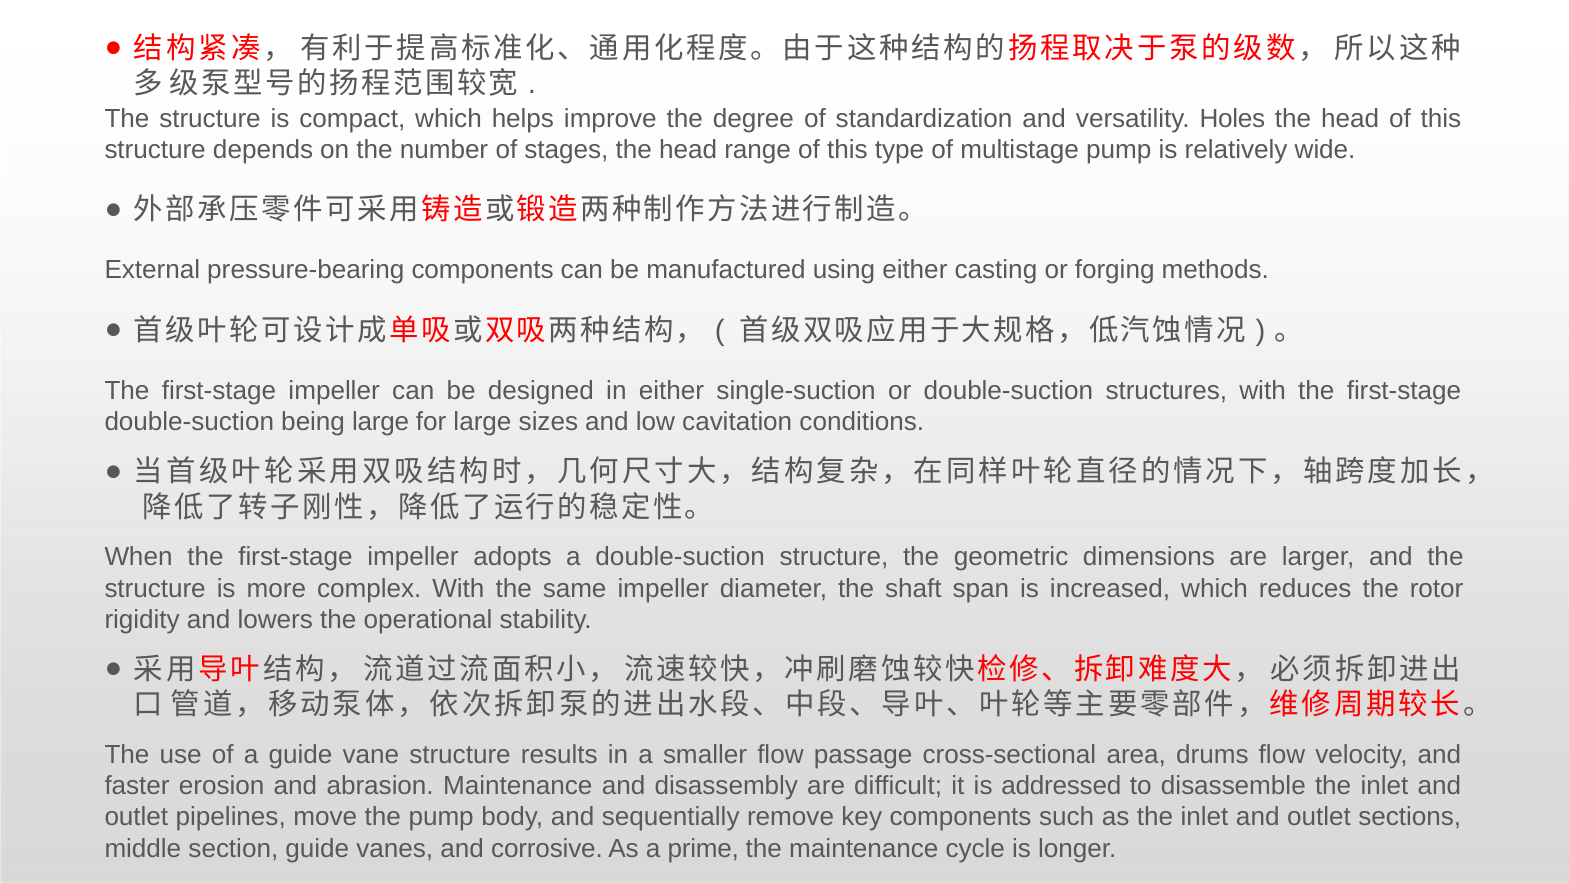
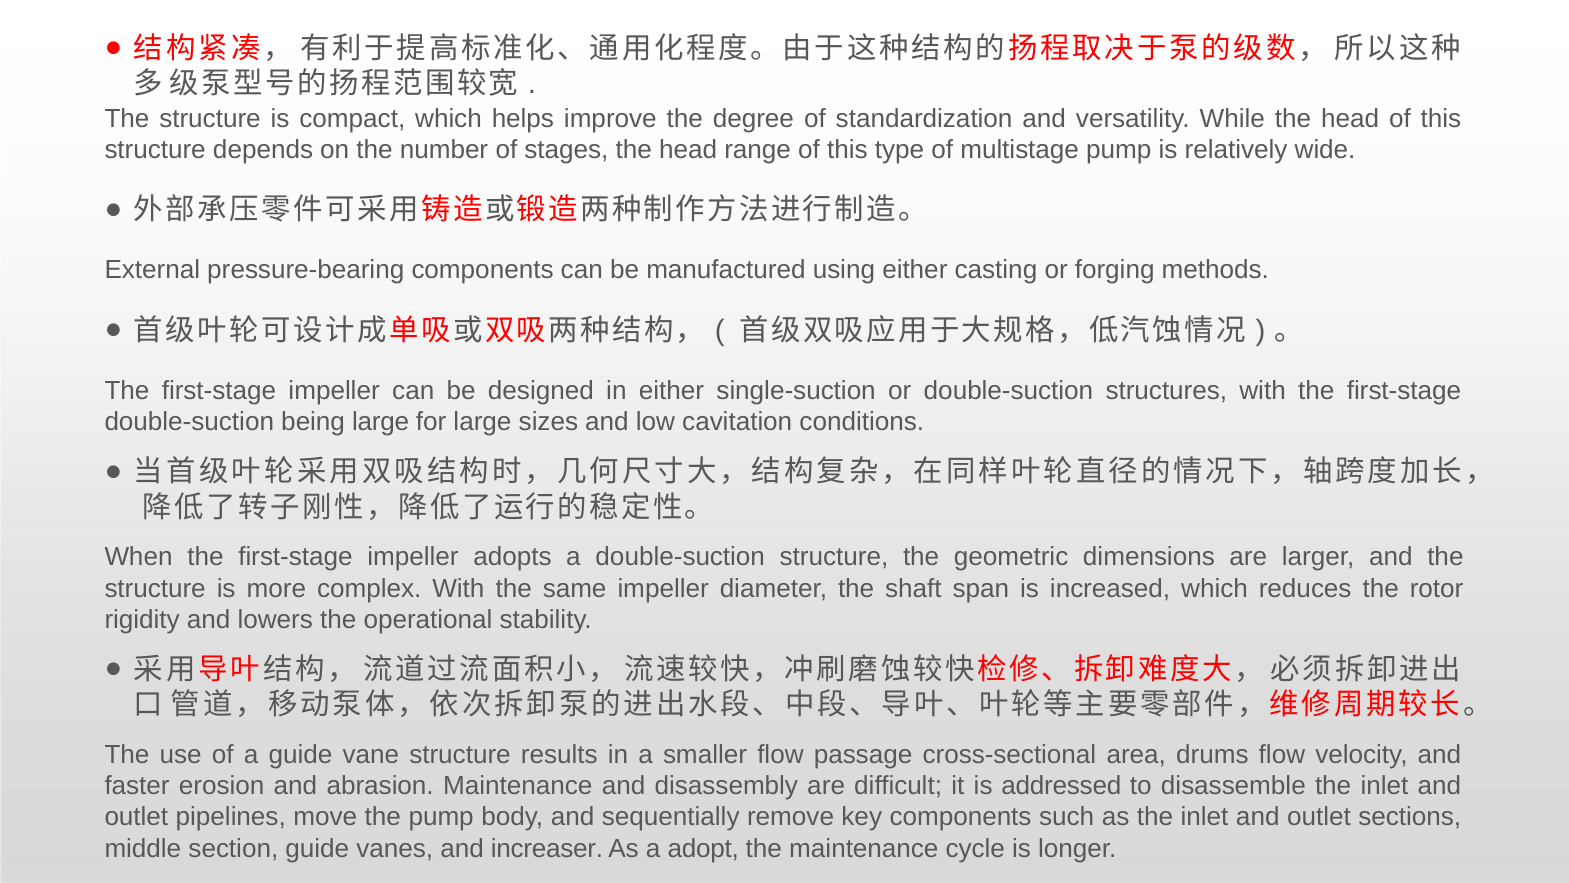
Holes: Holes -> While (1232, 118)
corrosive: corrosive -> increaser (547, 848)
prime: prime -> adopt (703, 848)
